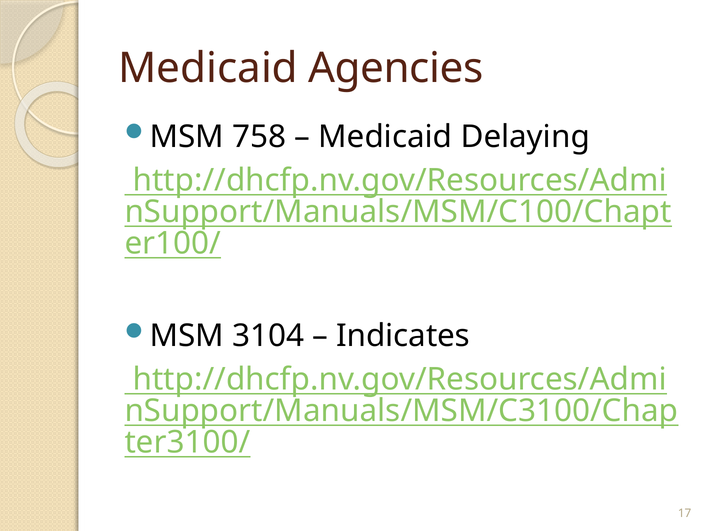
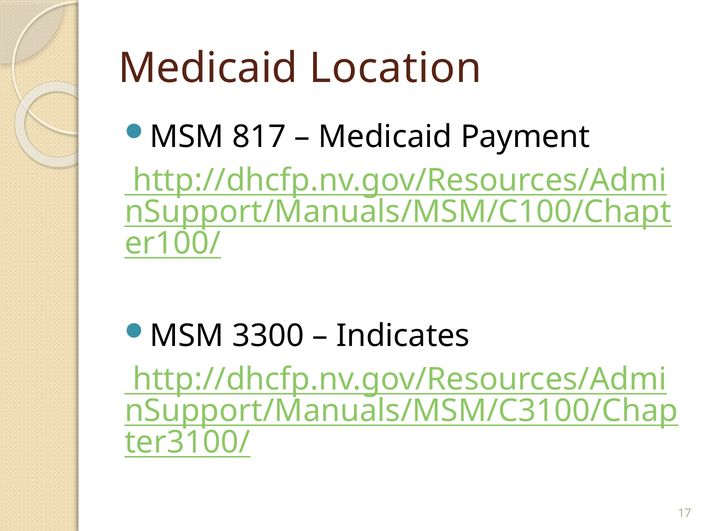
Agencies: Agencies -> Location (395, 68)
758: 758 -> 817 (259, 137)
Delaying: Delaying -> Payment (525, 137)
3104: 3104 -> 3300 (268, 336)
